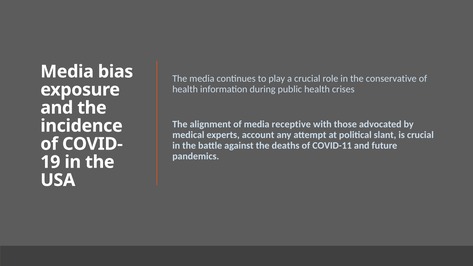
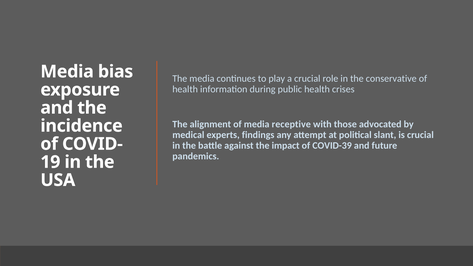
account: account -> findings (258, 135)
deaths: deaths -> impact (286, 146)
COVID-11: COVID-11 -> COVID-39 (332, 146)
